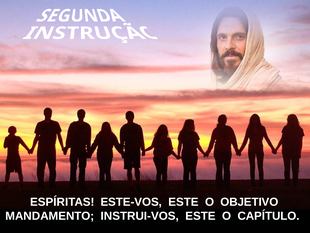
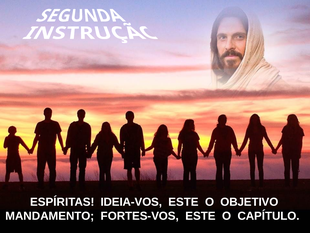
ESTE-VOS: ESTE-VOS -> IDEIA-VOS (131, 202)
INSTRUI-VOS: INSTRUI-VOS -> FORTES-VOS (140, 216)
